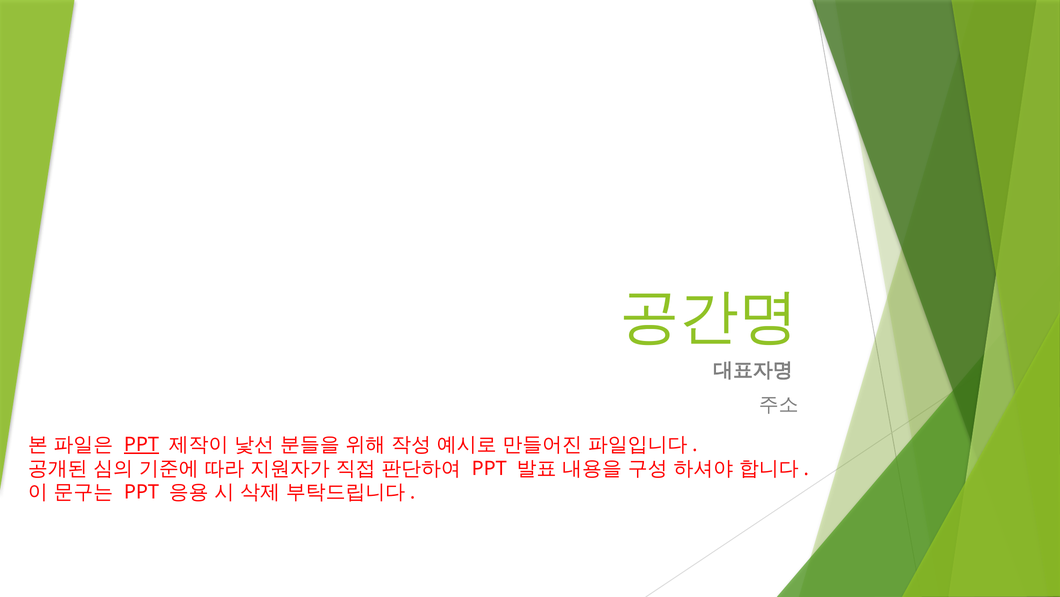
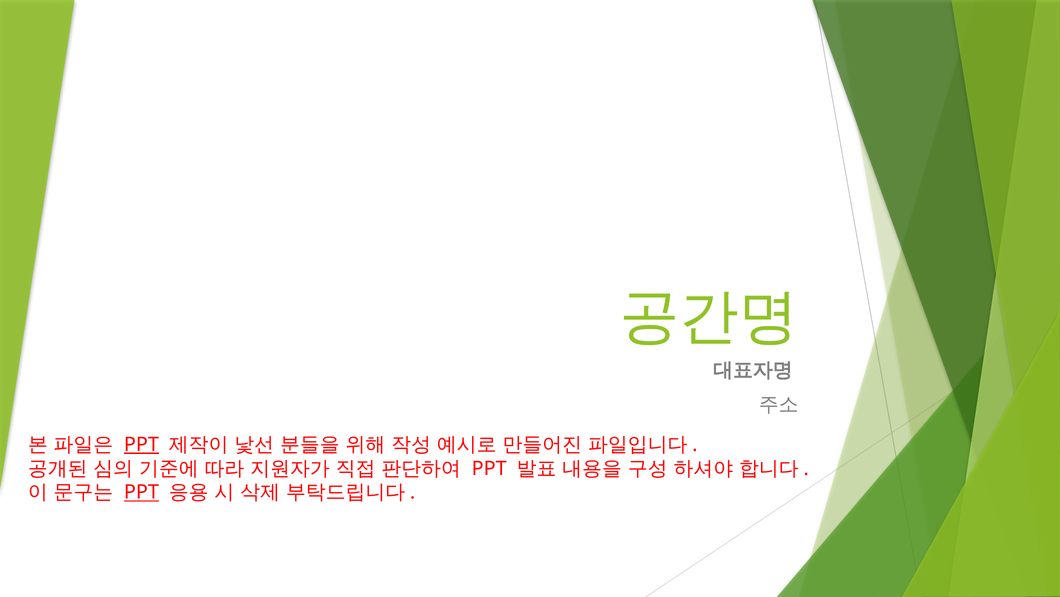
PPT underline: none -> present (141, 492)
